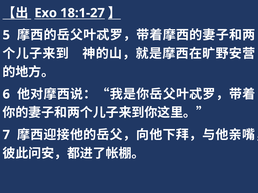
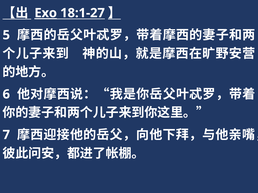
Exo underline: none -> present (46, 13)
